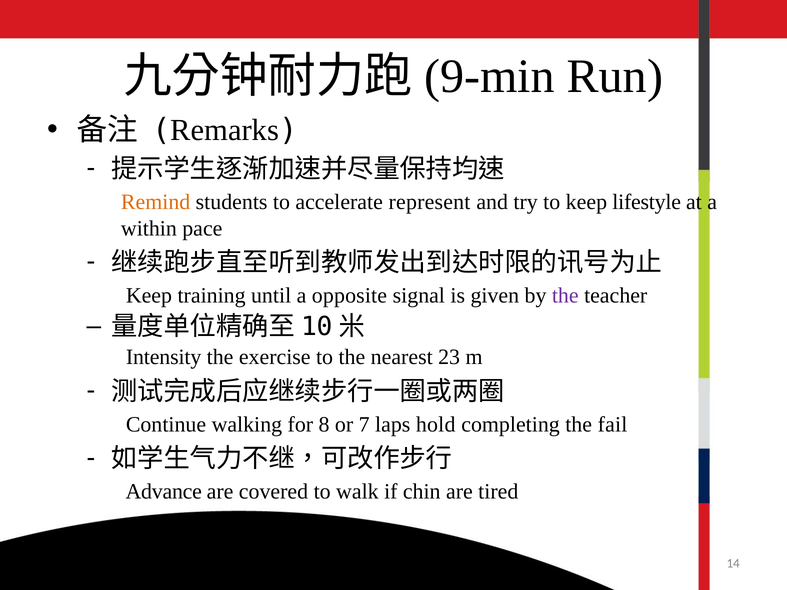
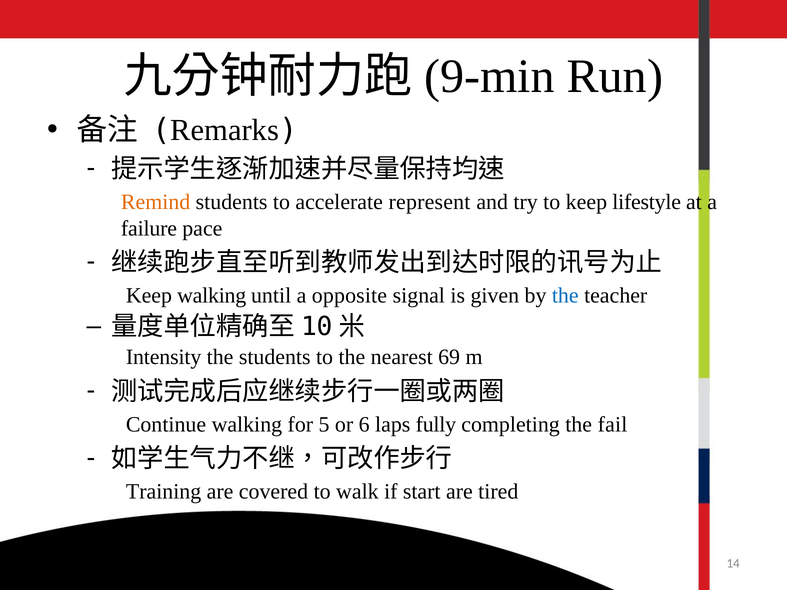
within: within -> failure (149, 228)
Keep training: training -> walking (212, 296)
the colour: purple -> blue (565, 296)
the exercise: exercise -> students (275, 357)
23: 23 -> 69 (449, 357)
8: 8 -> 5 (324, 425)
7: 7 -> 6 (364, 425)
hold: hold -> fully (436, 425)
Advance: Advance -> Training (164, 492)
chin: chin -> start (422, 492)
